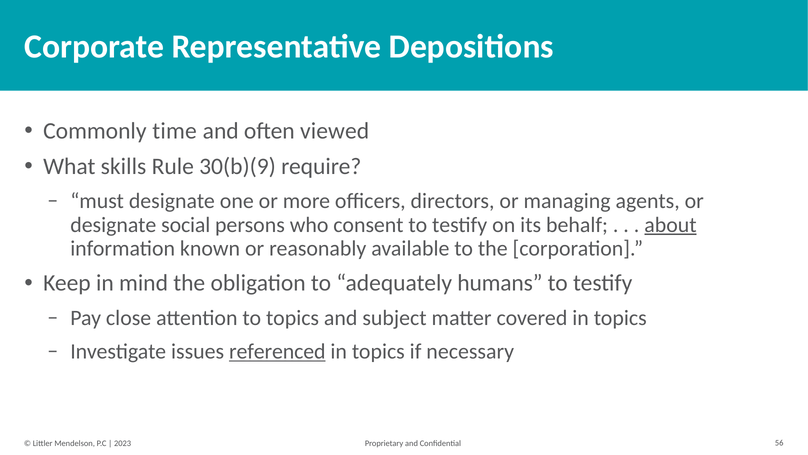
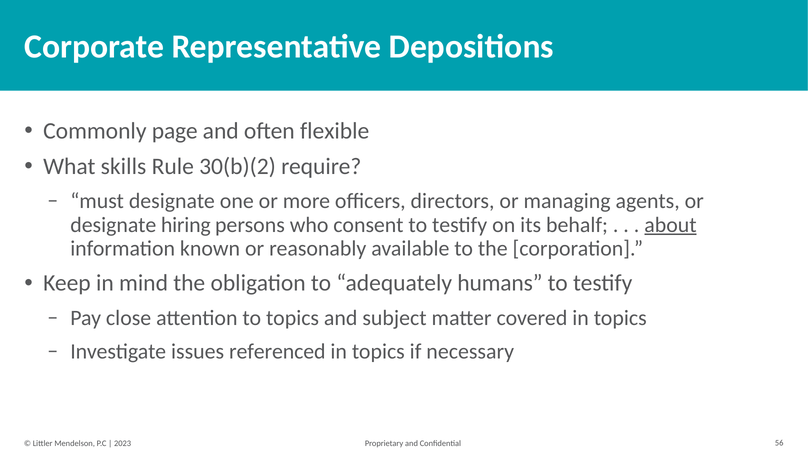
time: time -> page (175, 131)
viewed: viewed -> flexible (335, 131)
30(b)(9: 30(b)(9 -> 30(b)(2 (238, 166)
social: social -> hiring (186, 225)
referenced underline: present -> none (277, 351)
